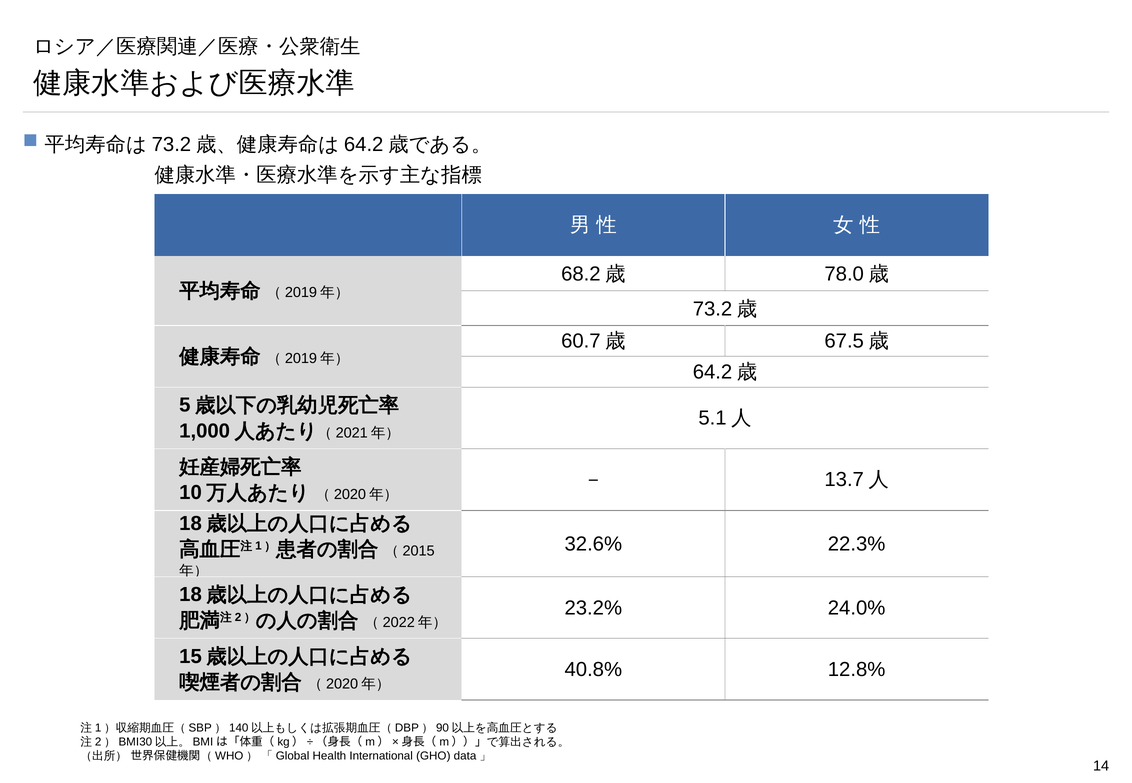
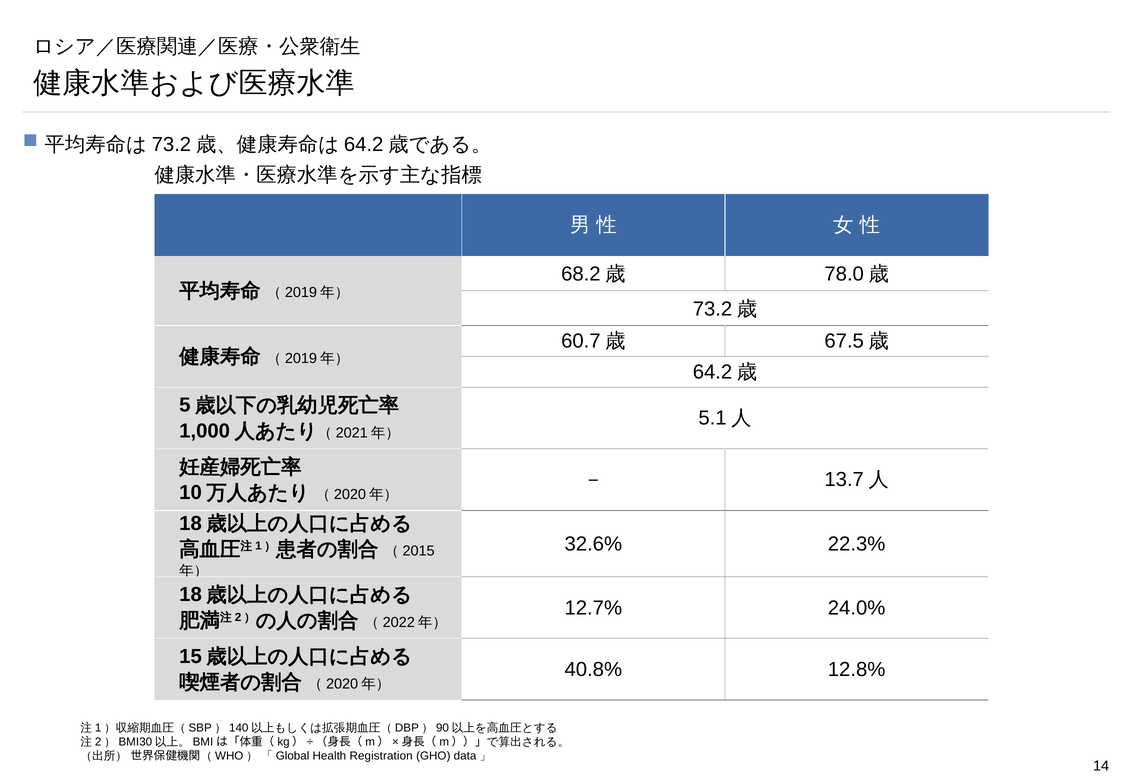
23.2%: 23.2% -> 12.7% (593, 608)
International: International -> Registration (381, 757)
